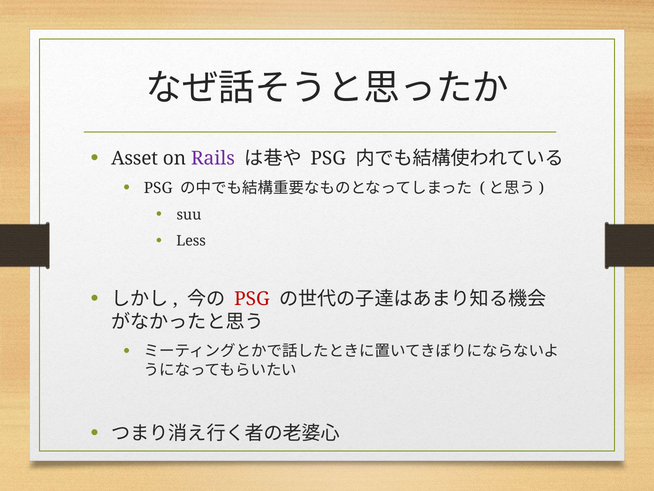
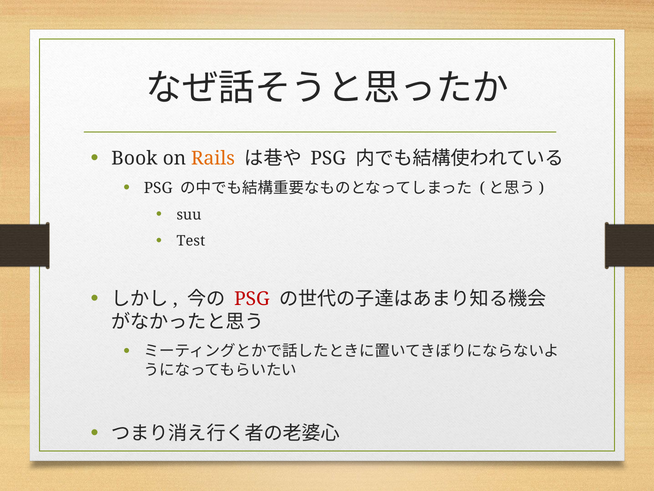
Asset: Asset -> Book (134, 158)
Rails colour: purple -> orange (213, 158)
Less: Less -> Test (191, 241)
